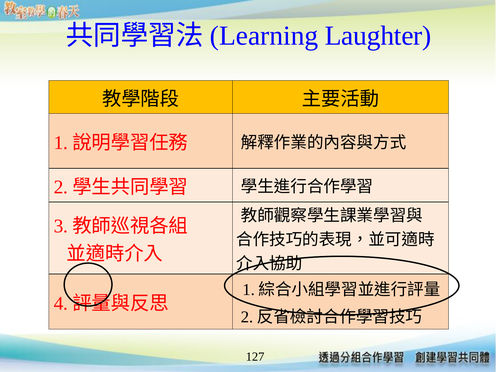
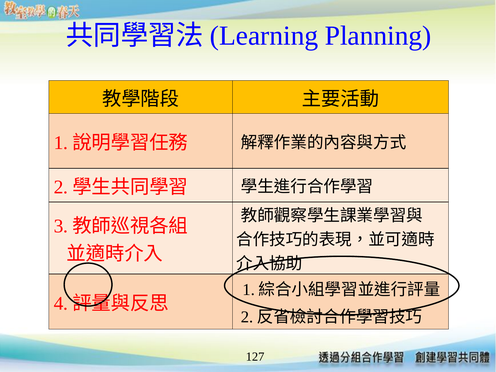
Laughter: Laughter -> Planning (378, 36)
